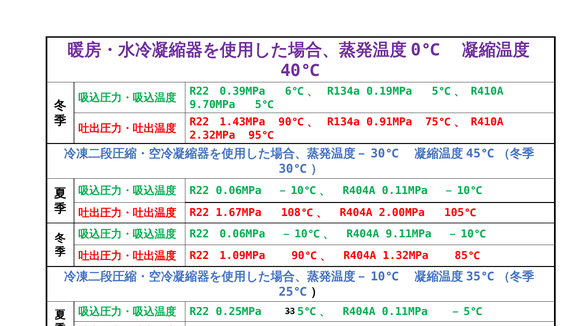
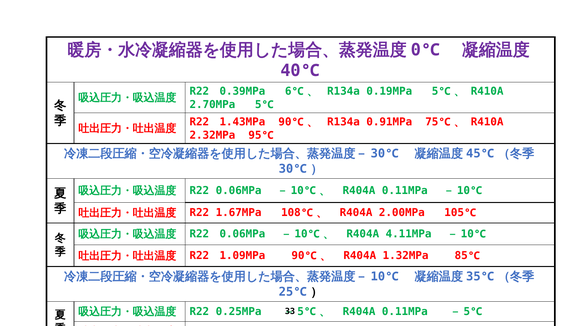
9.70MPa: 9.70MPa -> 2.70MPa (212, 105)
9.11MPa: 9.11MPa -> 4.11MPa (409, 234)
